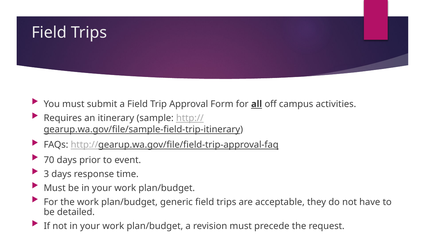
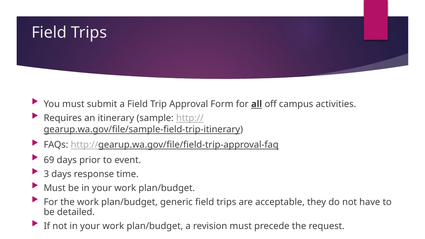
70: 70 -> 69 (49, 160)
